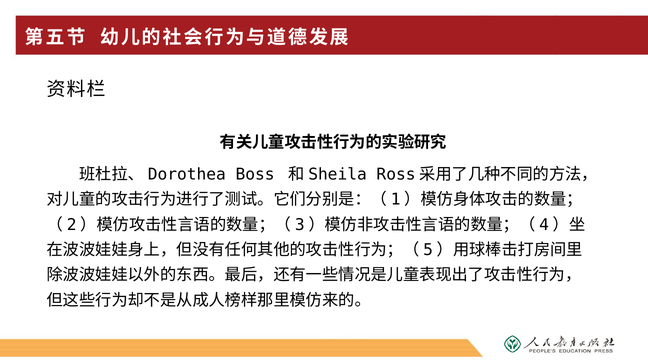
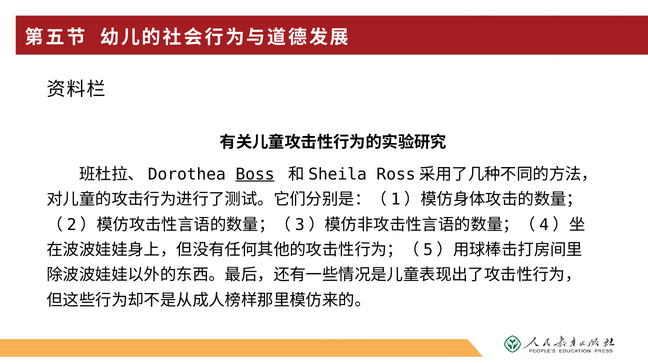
Boss underline: none -> present (255, 174)
